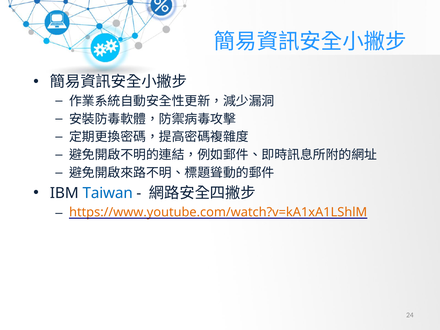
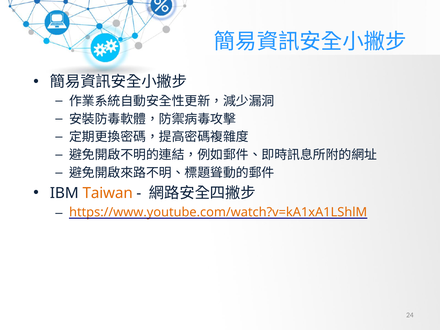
Taiwan colour: blue -> orange (108, 193)
